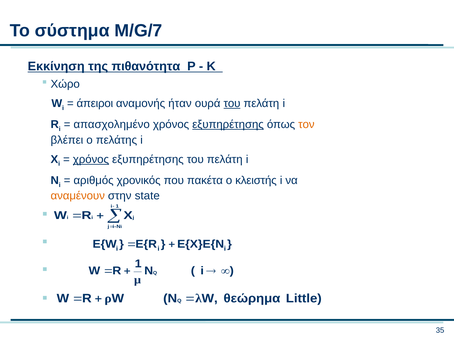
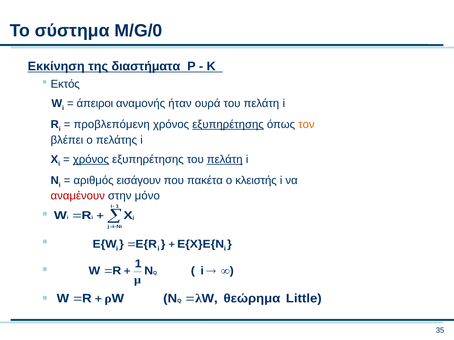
M/G/7: M/G/7 -> M/G/0 (138, 31)
πιθανότητα: πιθανότητα -> διαστήματα (146, 67)
Χώρο: Χώρο -> Εκτός (65, 84)
του underline: present -> none (232, 104)
απασχολημένο: απασχολημένο -> προβλεπόμενη (112, 125)
πελάτη underline: none -> present (225, 160)
χρονικός: χρονικός -> εισάγουν (139, 181)
αναμένουν colour: orange -> red (78, 196)
state: state -> μόνο (147, 196)
